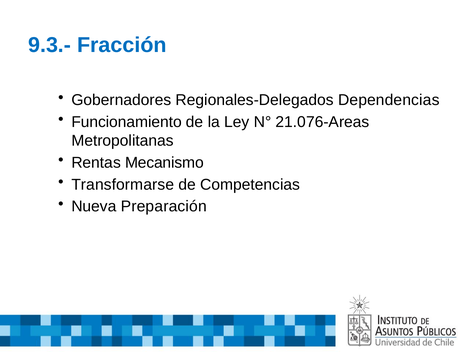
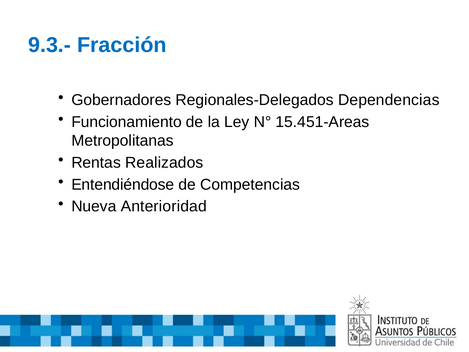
21.076-Areas: 21.076-Areas -> 15.451-Areas (323, 122)
Mecanismo: Mecanismo -> Realizados (164, 163)
Transformarse: Transformarse -> Entendiéndose (123, 184)
Preparación: Preparación -> Anterioridad (164, 206)
